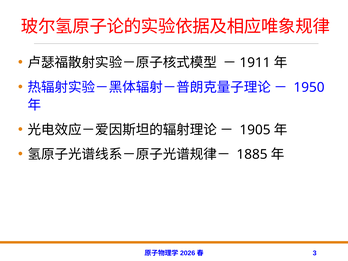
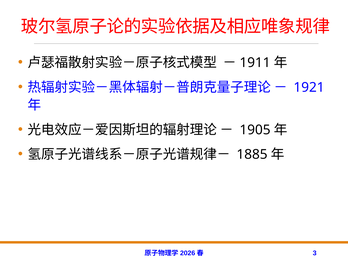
1950: 1950 -> 1921 (309, 87)
